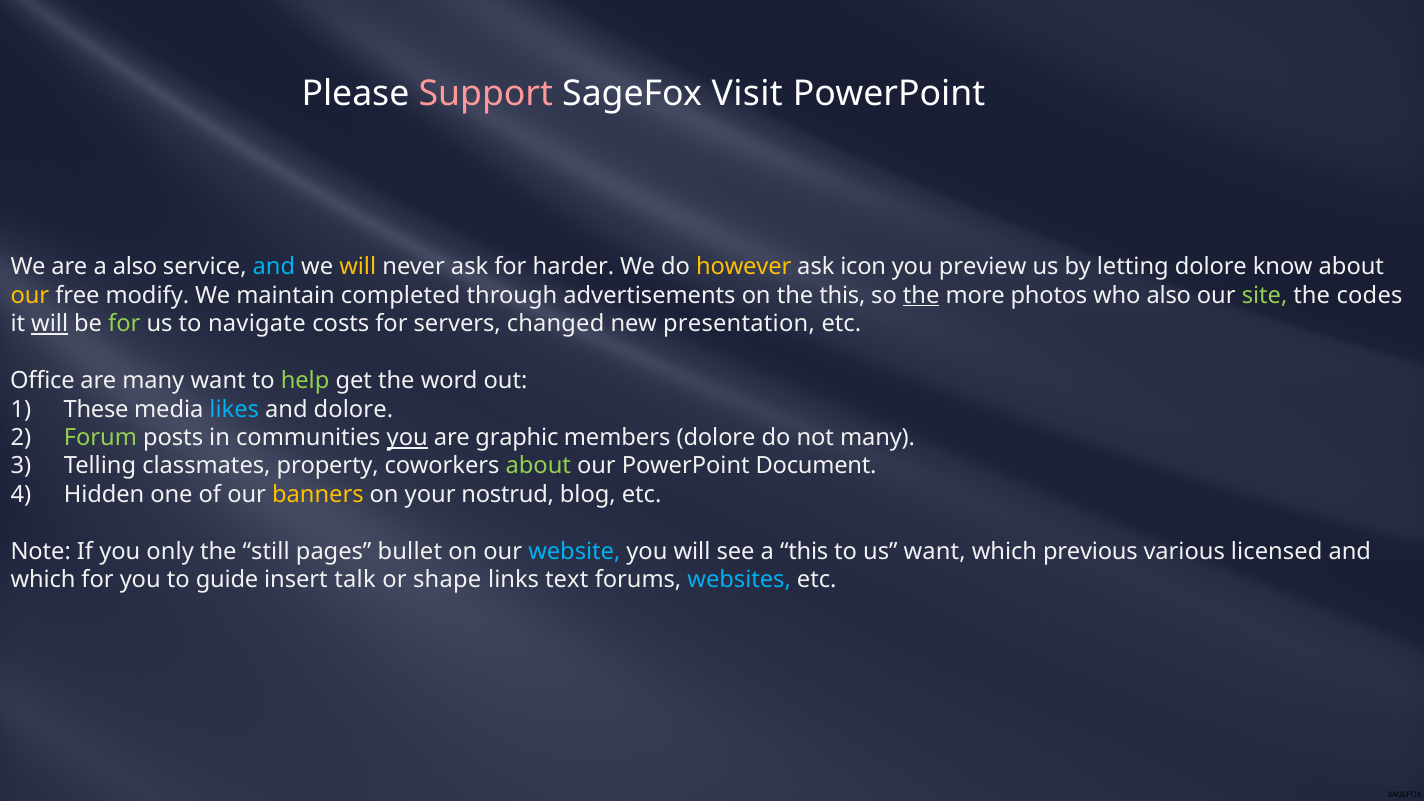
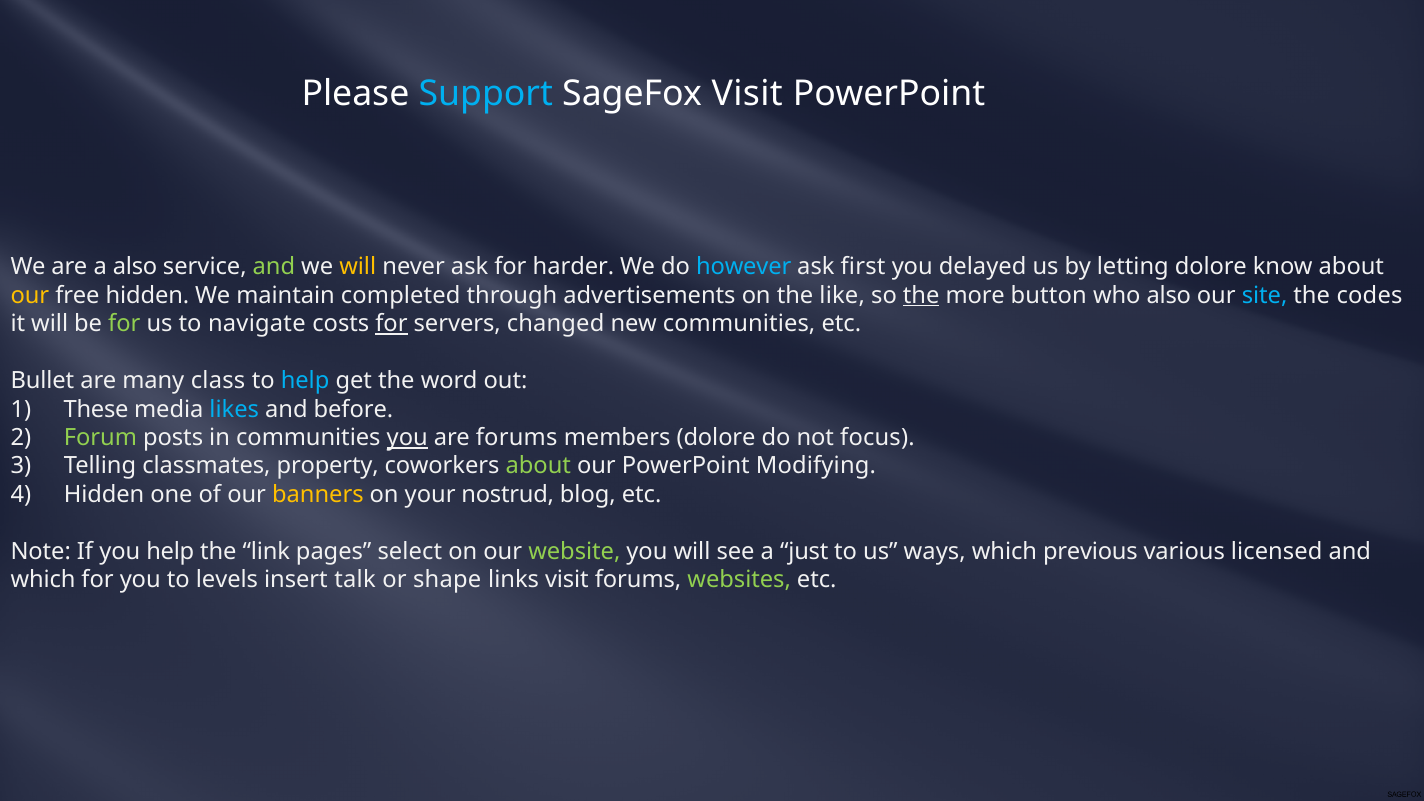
Support colour: pink -> light blue (486, 93)
and colour: light blue -> light green (274, 267)
however colour: yellow -> light blue (744, 267)
icon: icon -> first (863, 267)
preview: preview -> delayed (983, 267)
free modify: modify -> hidden (147, 295)
the this: this -> like (842, 295)
photos: photos -> button (1049, 295)
site colour: light green -> light blue (1265, 295)
will underline: present -> none (50, 324)
for underline: none -> present (391, 324)
new presentation: presentation -> communities (739, 324)
Office: Office -> Bullet (42, 381)
many want: want -> class (218, 381)
help colour: light green -> light blue (305, 381)
and dolore: dolore -> before (353, 409)
are graphic: graphic -> forums (517, 438)
not many: many -> focus (877, 438)
Document: Document -> Modifying (816, 466)
you only: only -> help (170, 552)
still: still -> link (266, 552)
bullet: bullet -> select (410, 552)
website colour: light blue -> light green (574, 552)
a this: this -> just (804, 552)
us want: want -> ways (935, 552)
guide: guide -> levels (227, 580)
links text: text -> visit (567, 580)
websites colour: light blue -> light green (739, 580)
